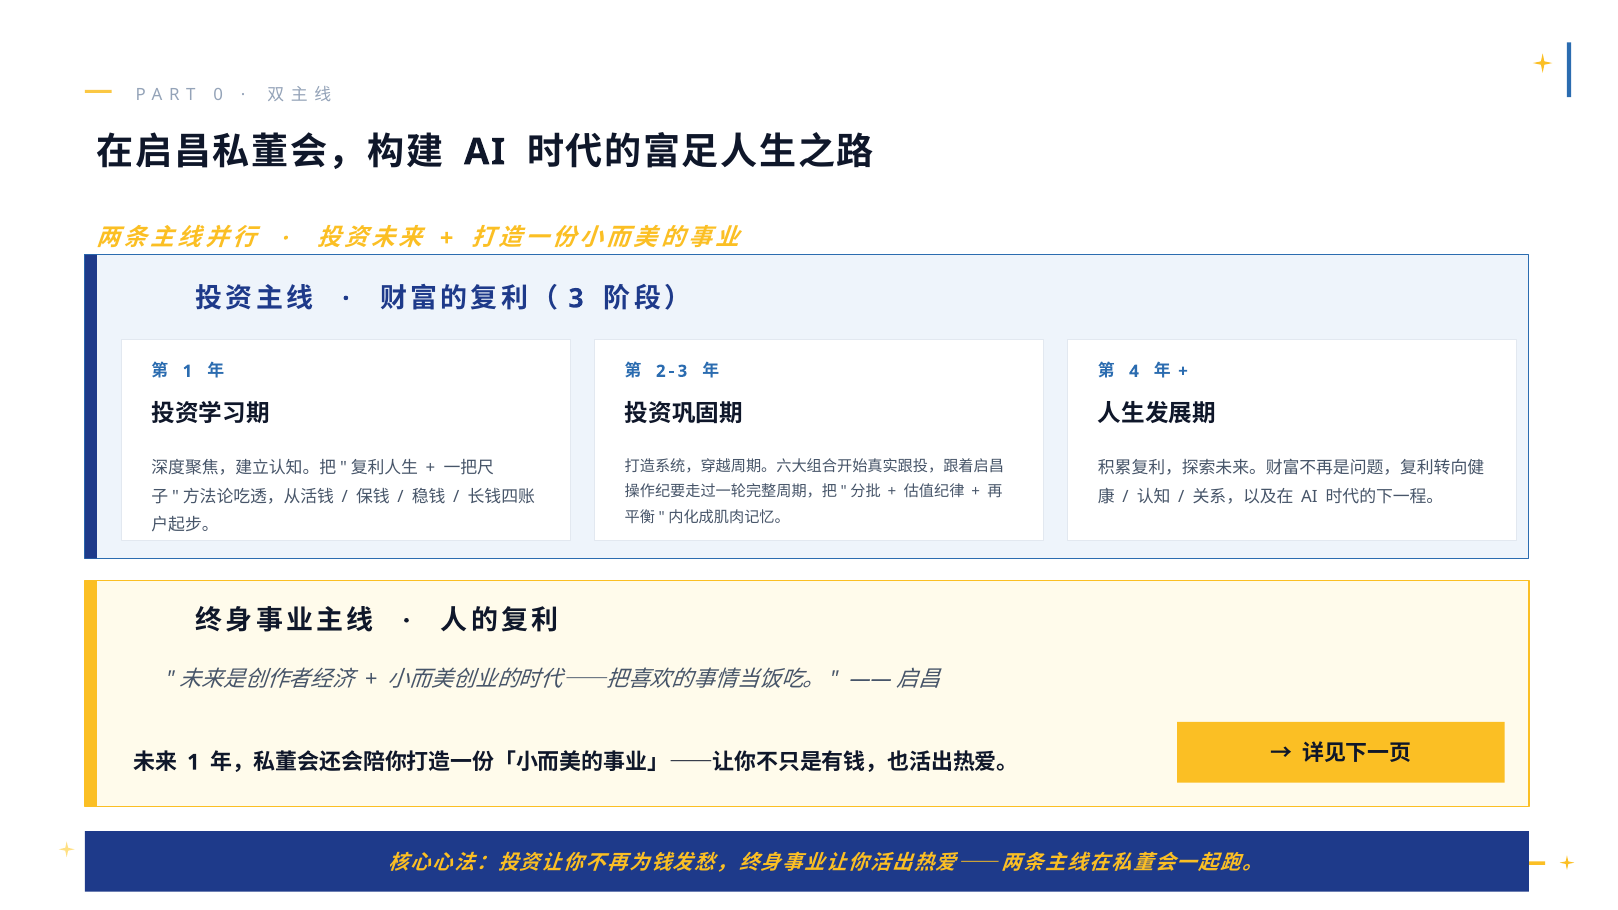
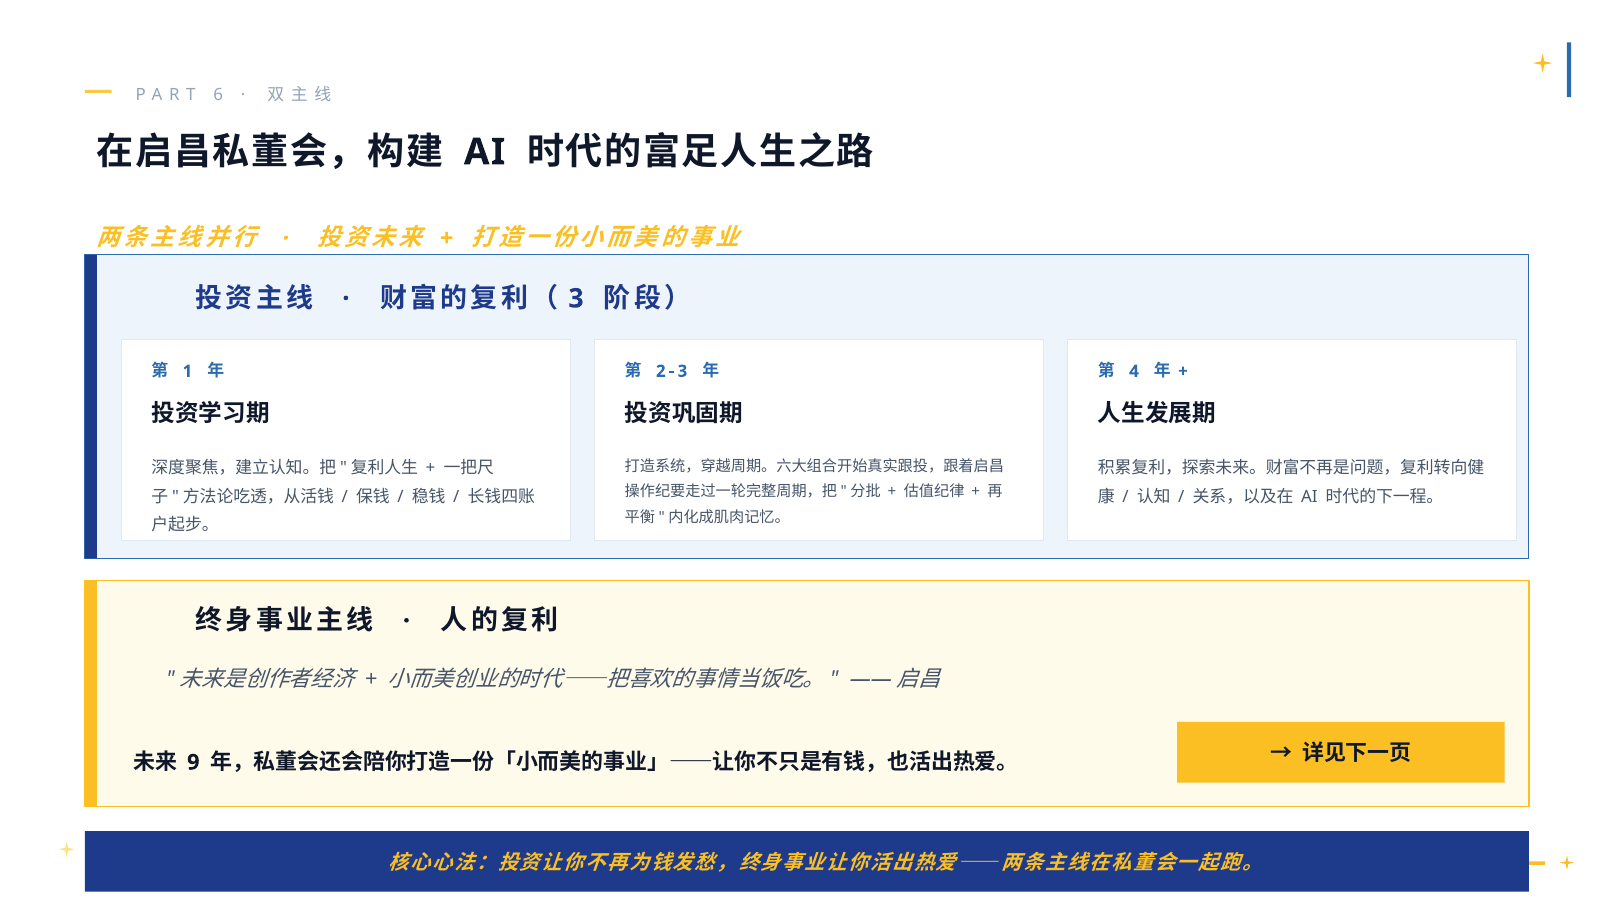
0: 0 -> 6 (218, 95)
1: 1 -> 9 (193, 762)
